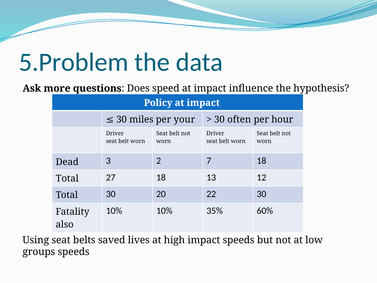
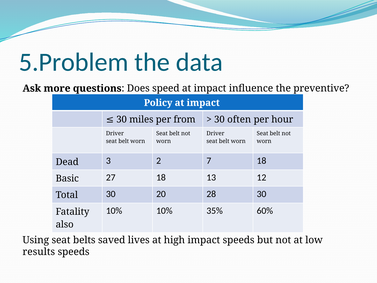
hypothesis: hypothesis -> preventive (321, 88)
your: your -> from (184, 119)
Total: Total -> Basic (67, 178)
22: 22 -> 28 (211, 194)
groups: groups -> results (39, 252)
